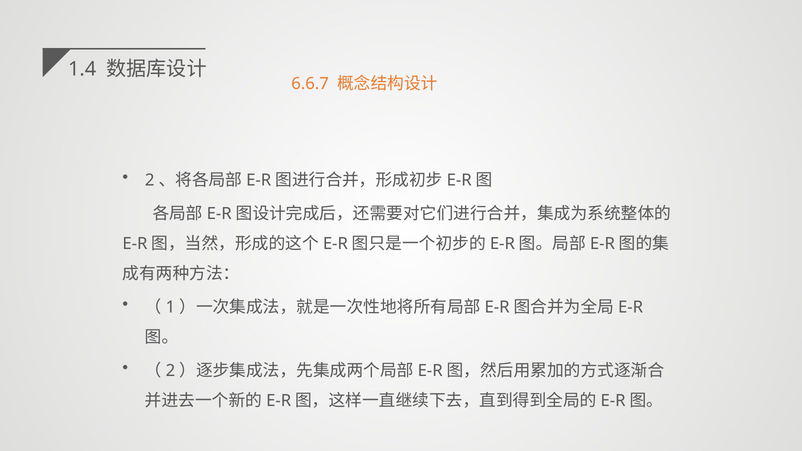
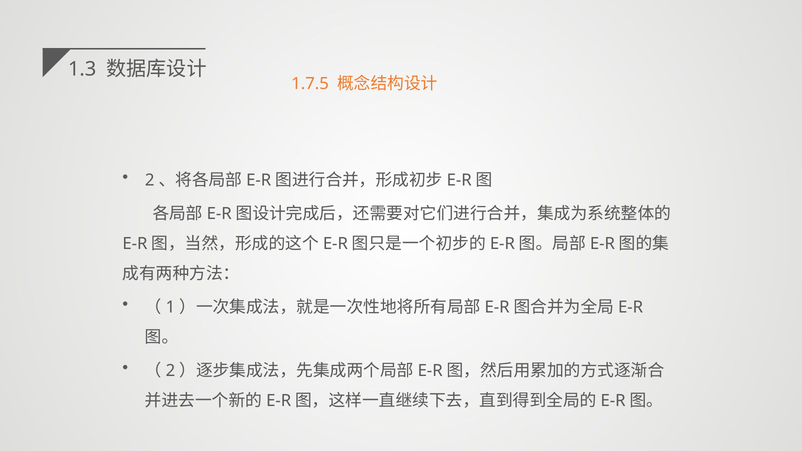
1.4: 1.4 -> 1.3 (82, 69)
6.6.7: 6.6.7 -> 1.7.5 (310, 84)
